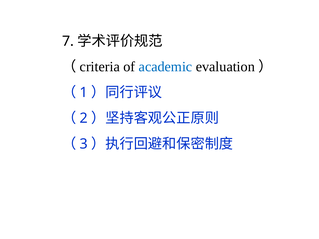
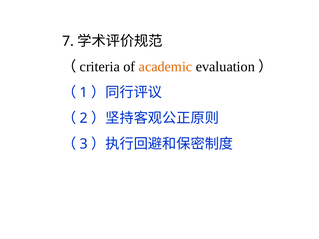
academic colour: blue -> orange (165, 67)
